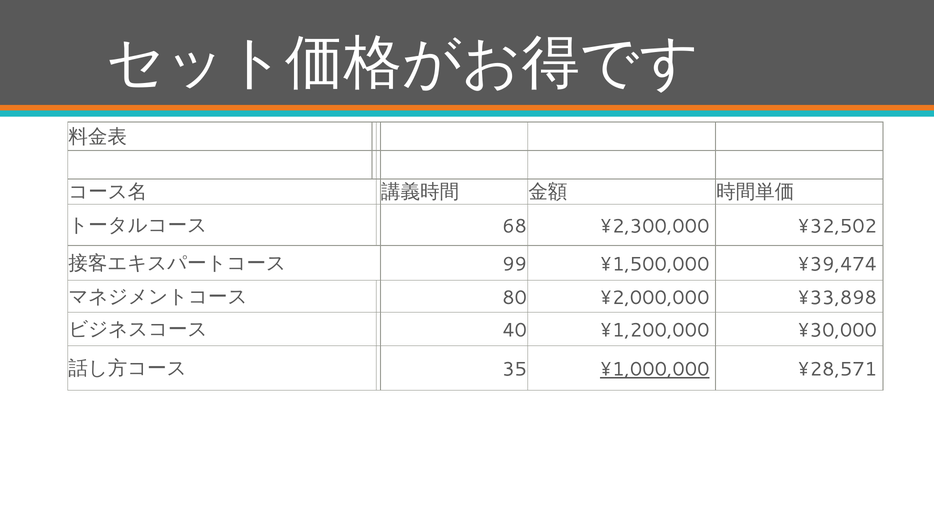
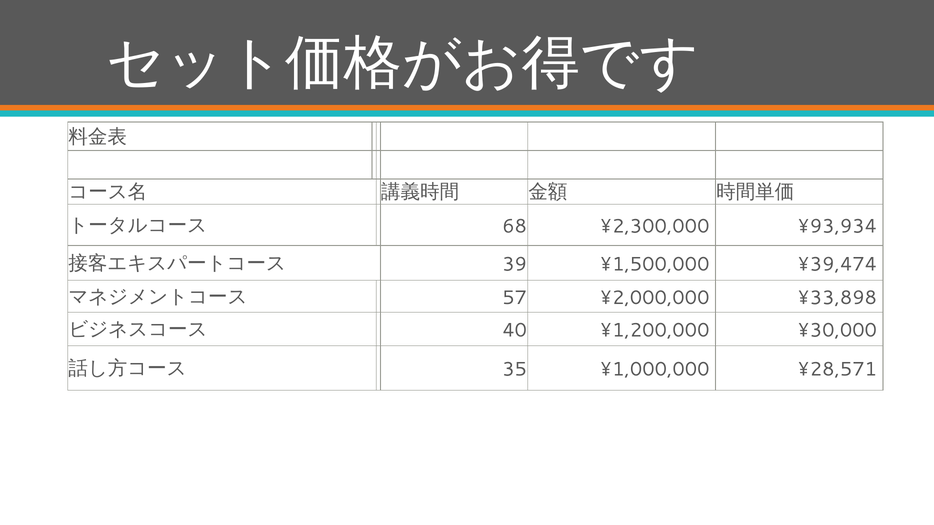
¥32,502: ¥32,502 -> ¥93,934 (837, 226)
99: 99 -> 39 (515, 264)
80: 80 -> 57 (515, 298)
¥1,000,000 underline: present -> none (655, 370)
